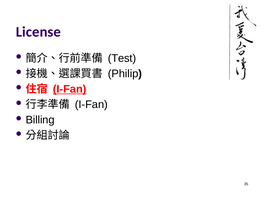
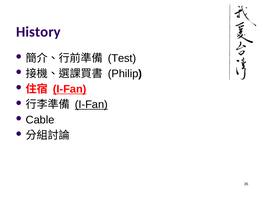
License: License -> History (38, 32)
I-Fan underline: none -> present (91, 105)
Billing: Billing -> Cable (40, 120)
